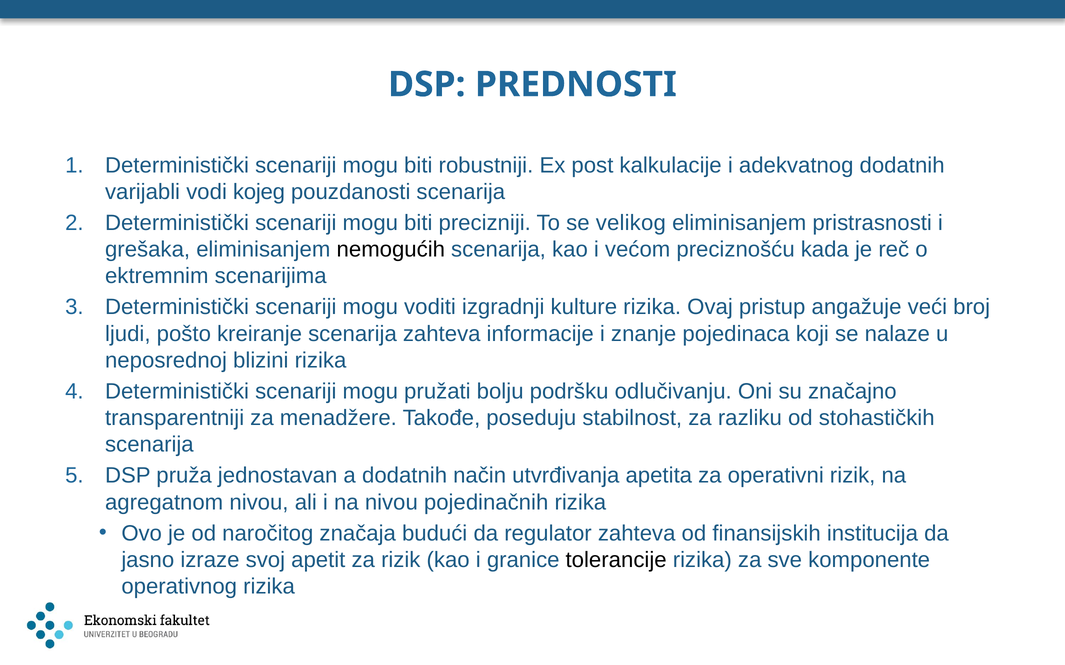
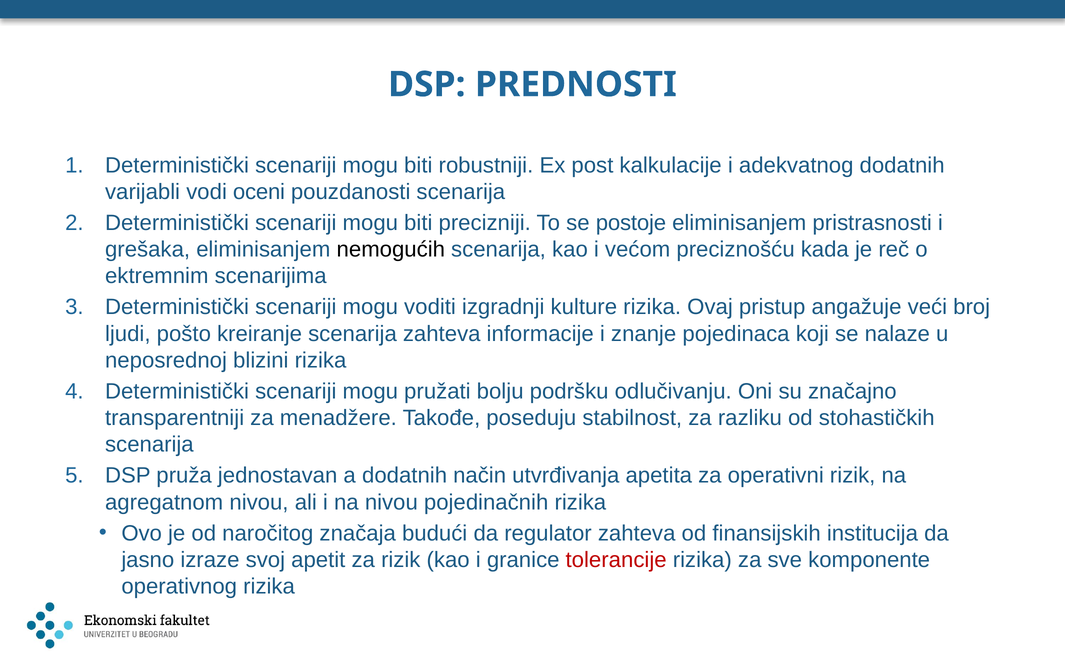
kojeg: kojeg -> oceni (259, 192)
velikog: velikog -> postoje (631, 223)
tolerancije colour: black -> red (616, 560)
